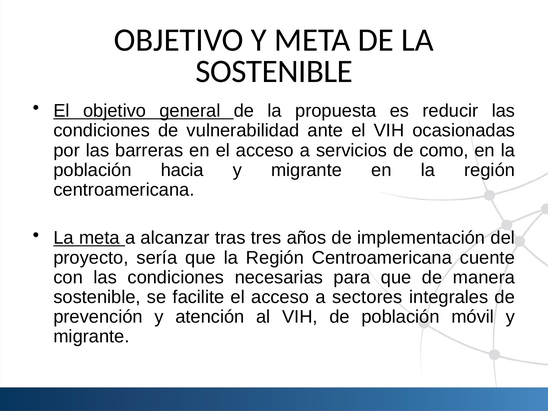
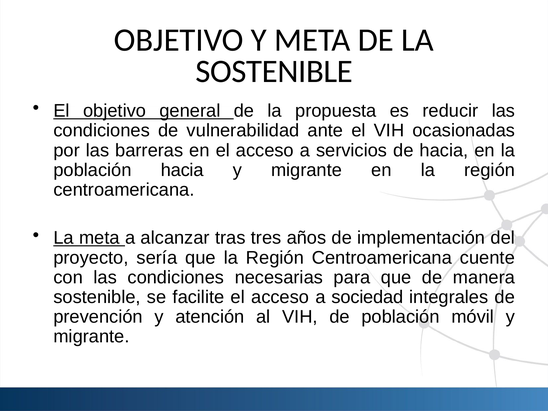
de como: como -> hacia (444, 150)
sectores: sectores -> sociedad (367, 297)
